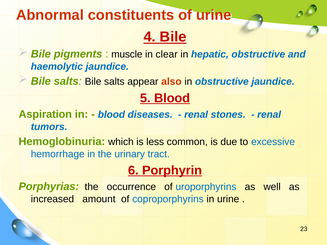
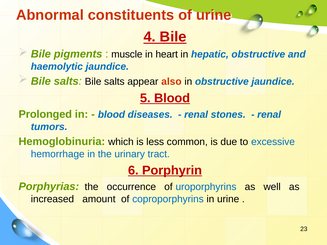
clear: clear -> heart (167, 54)
Aspiration: Aspiration -> Prolonged (45, 114)
